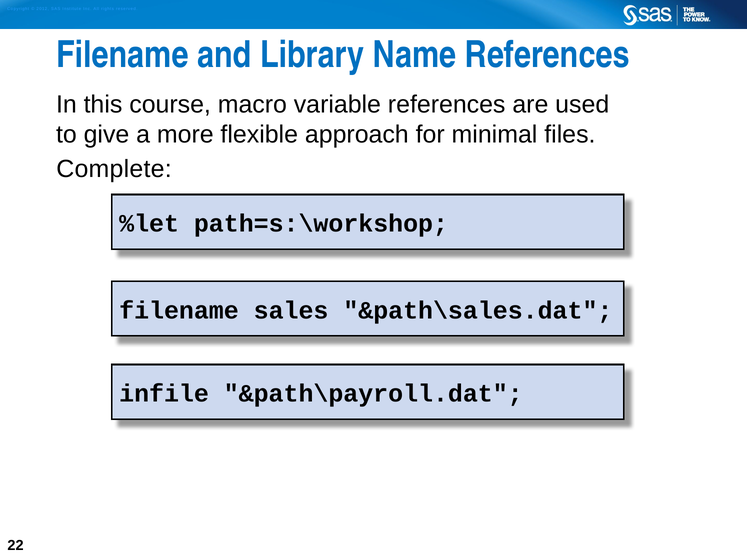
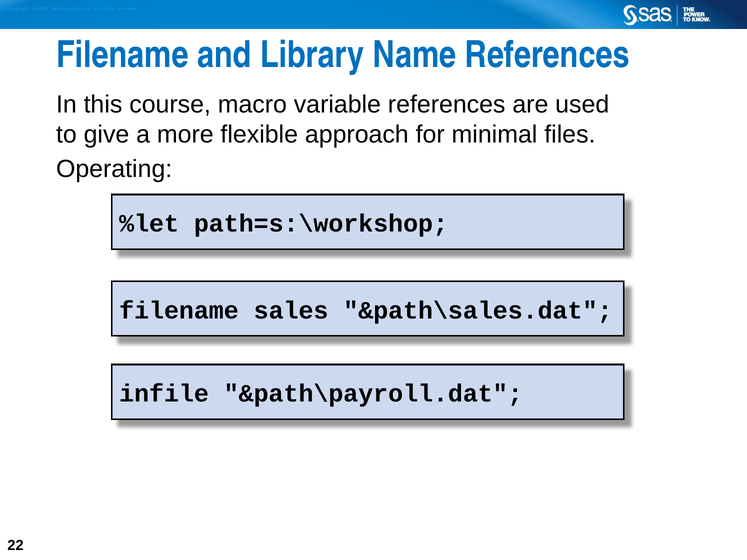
Complete: Complete -> Operating (114, 169)
